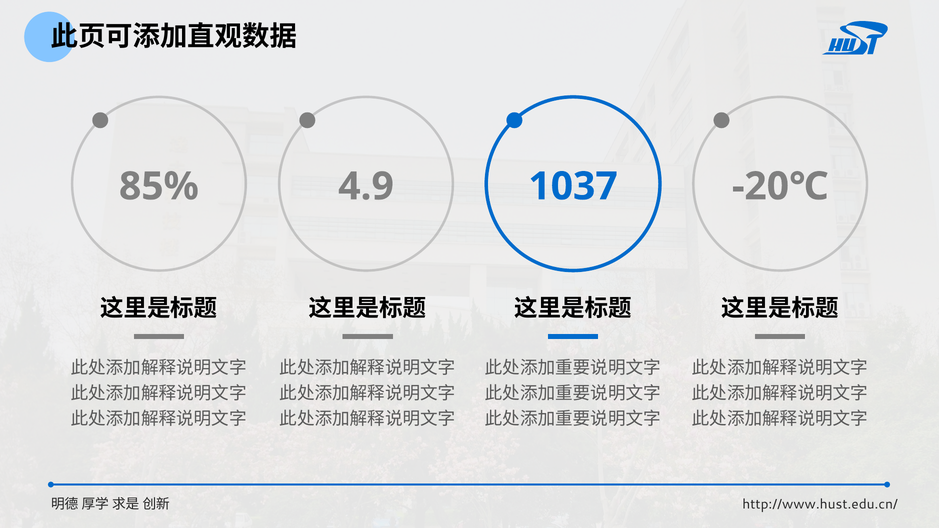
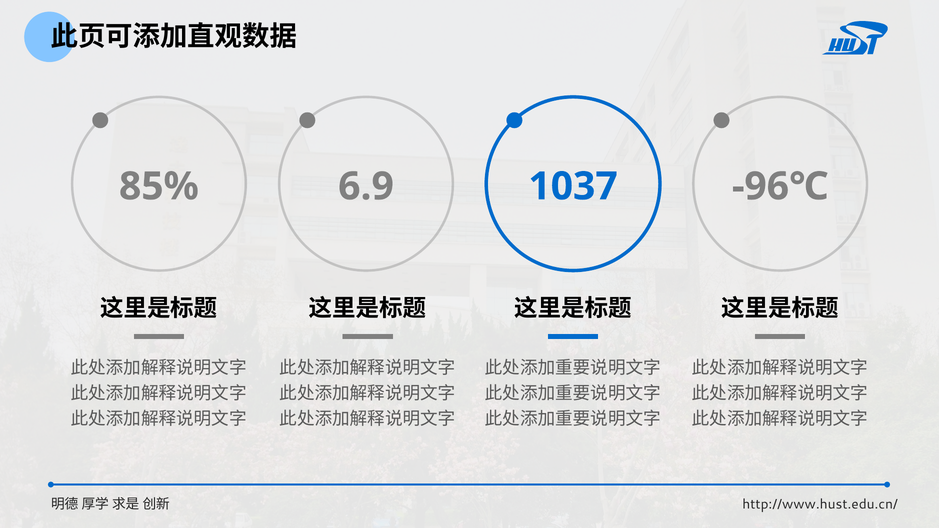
4.9: 4.9 -> 6.9 (366, 187)
-20℃: -20℃ -> -96℃ (780, 187)
